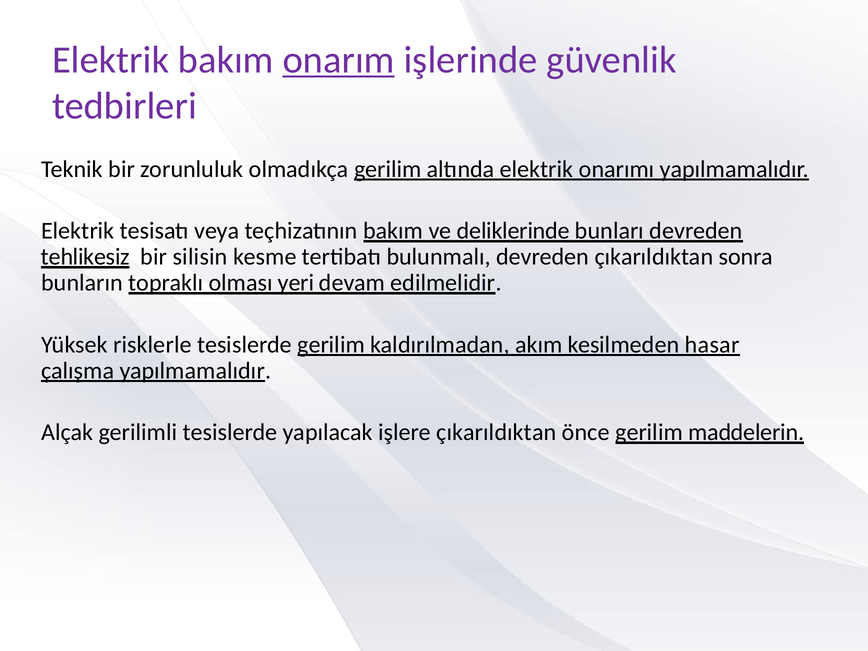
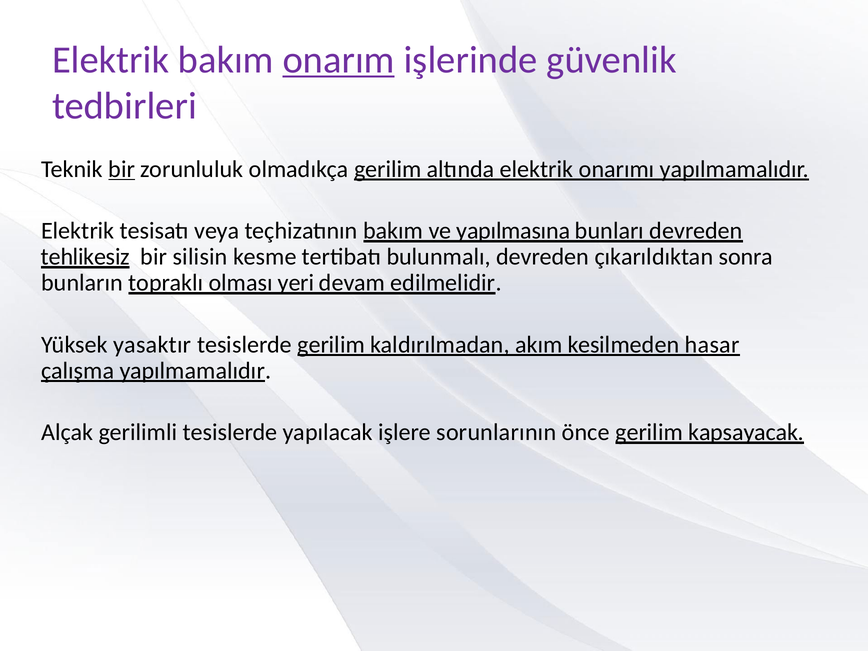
bir underline: none -> present (122, 169)
deliklerinde: deliklerinde -> yapılmasına (513, 231)
risklerle: risklerle -> yasaktır (152, 345)
işlere çıkarıldıktan: çıkarıldıktan -> sorunlarının (496, 432)
maddelerin: maddelerin -> kapsayacak (746, 432)
